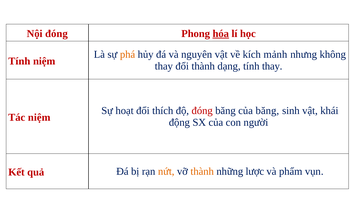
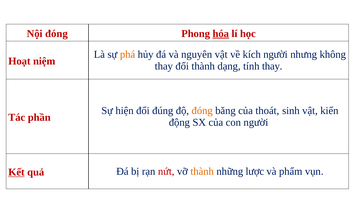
kích mảnh: mảnh -> người (276, 54)
Tính: Tính -> Hoạt (19, 61)
hoạt: hoạt -> hiện (125, 111)
thích: thích -> đúng (163, 111)
đóng colour: red -> orange (202, 111)
của băng: băng -> thoát (267, 111)
khái: khái -> kiến (329, 111)
Tác niệm: niệm -> phần (39, 117)
Kết underline: none -> present (16, 172)
nứt colour: orange -> red (166, 171)
